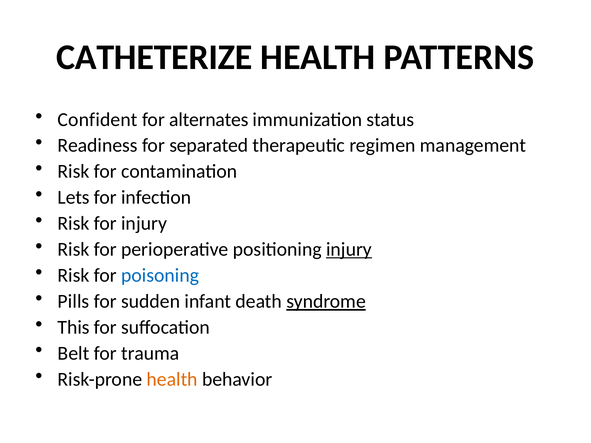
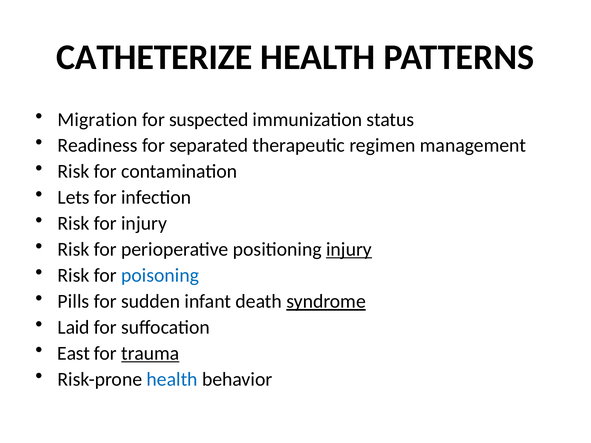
Confident: Confident -> Migration (98, 120)
alternates: alternates -> suspected (209, 120)
This: This -> Laid (74, 328)
Belt: Belt -> East (74, 353)
trauma underline: none -> present (150, 353)
health colour: orange -> blue (172, 379)
